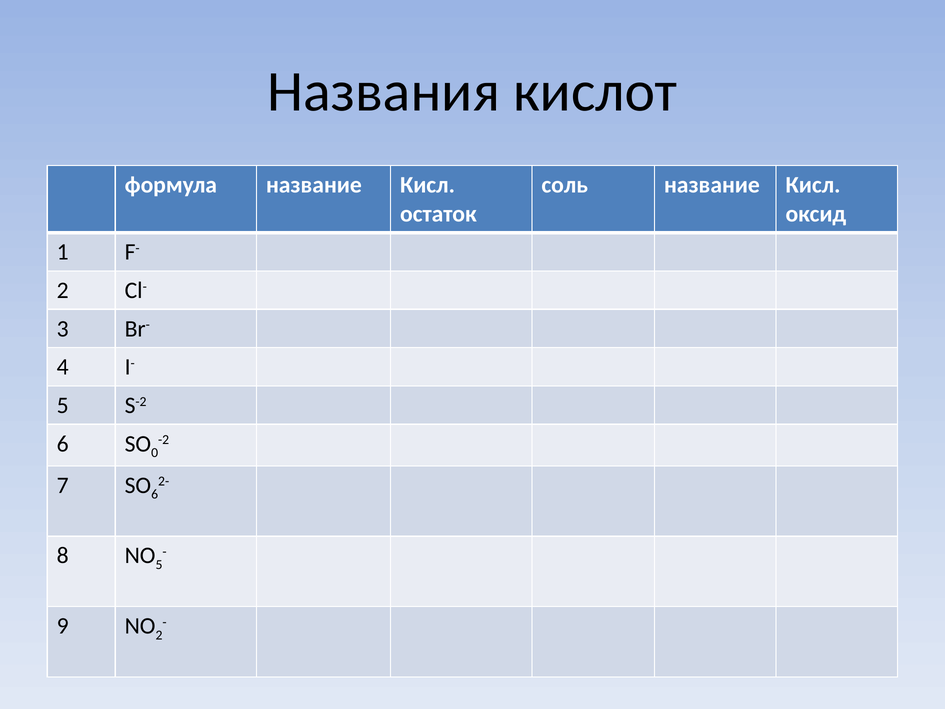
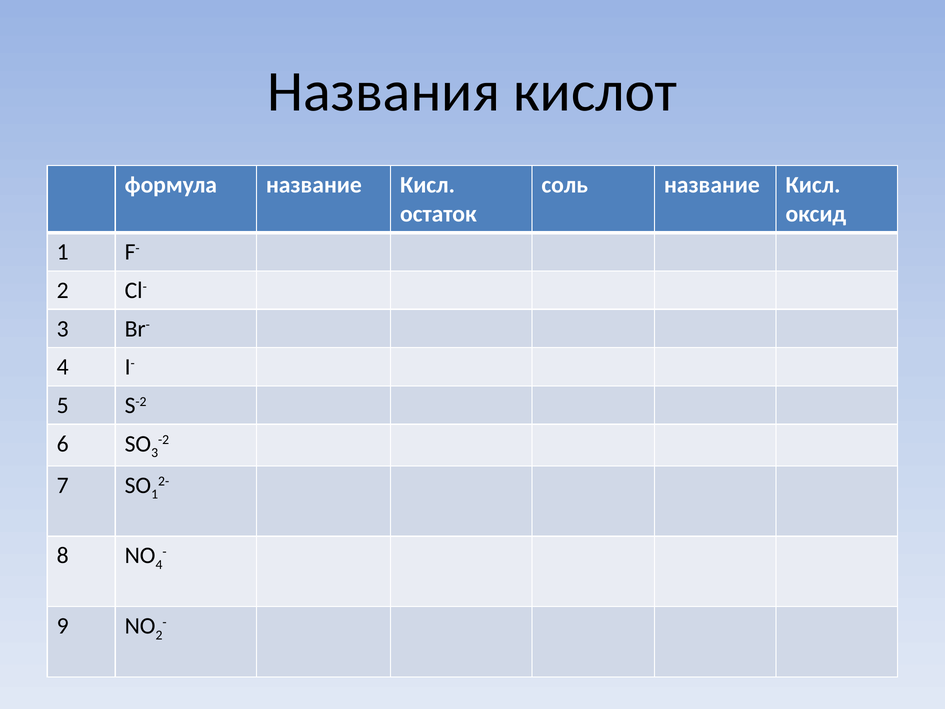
0: 0 -> 3 (155, 453)
6: 6 -> 1 (155, 494)
5: 5 -> 4 (159, 565)
